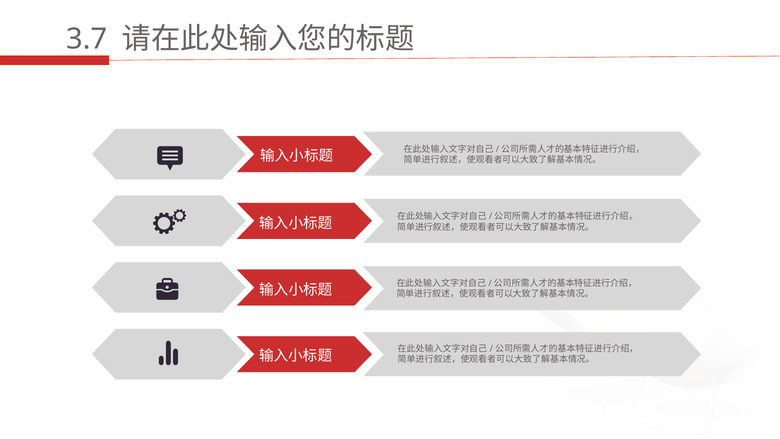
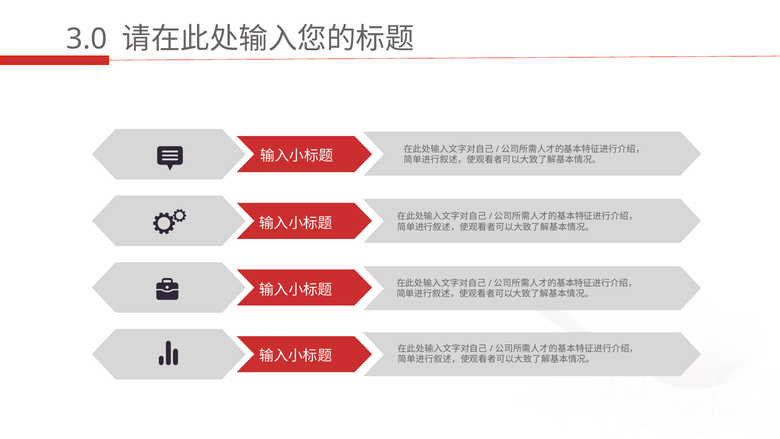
3.7: 3.7 -> 3.0 (87, 39)
